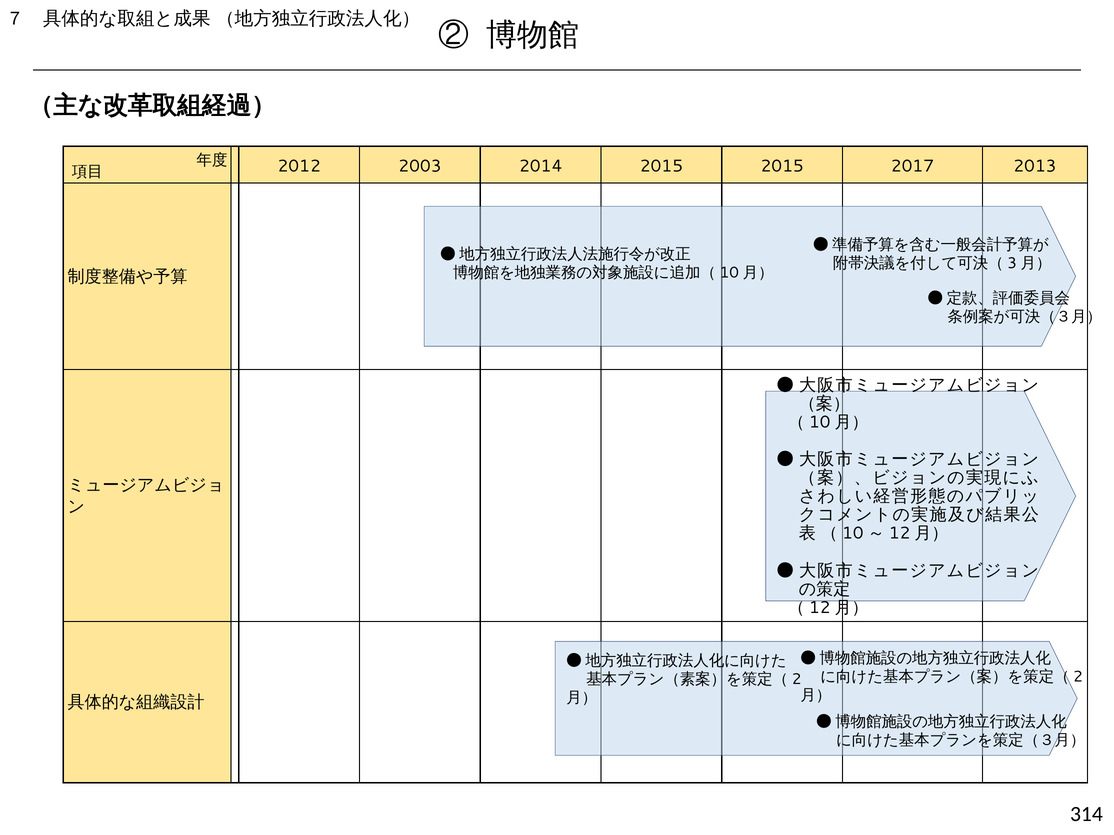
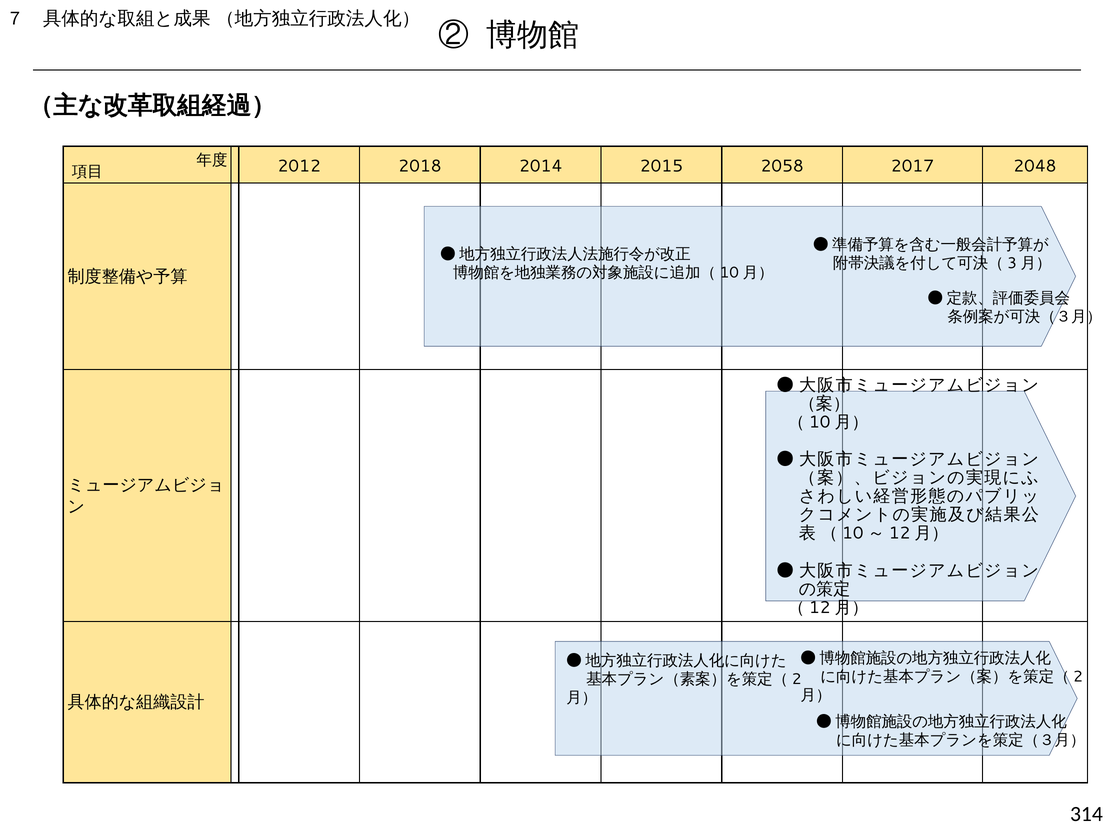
2003: 2003 -> 2018 (420, 166)
2015 2015: 2015 -> 2058 (782, 166)
2013: 2013 -> 2048 (1035, 166)
